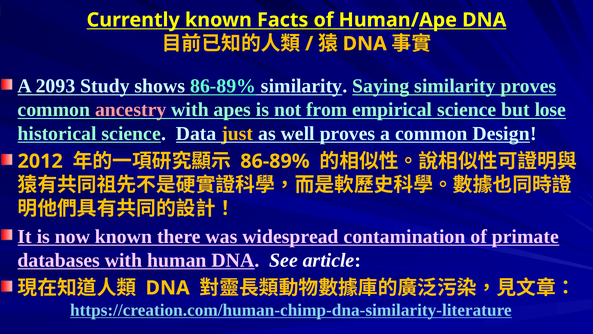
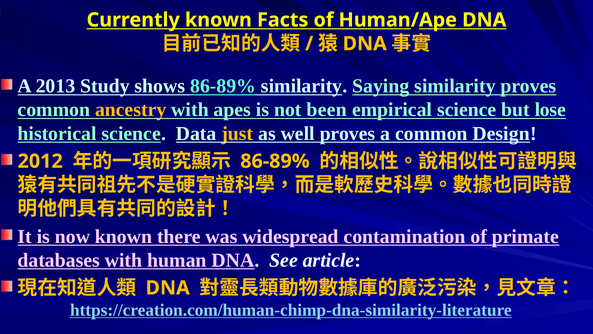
2093: 2093 -> 2013 (55, 86)
ancestry colour: pink -> yellow (131, 110)
from: from -> been (327, 110)
